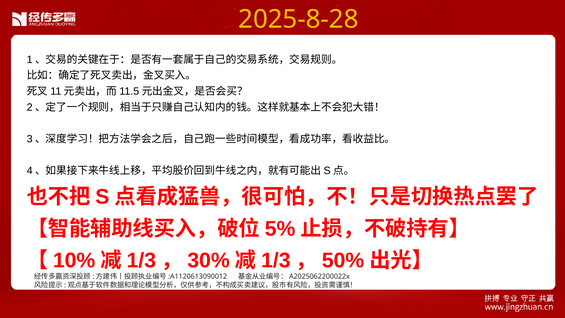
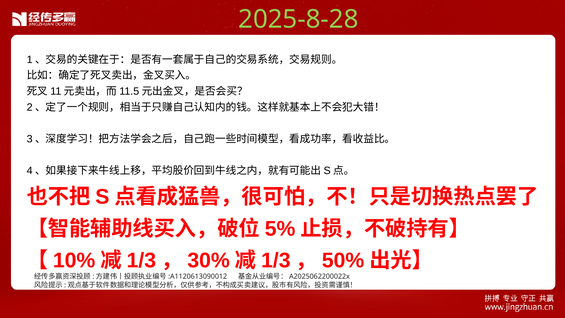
2025-8-28 colour: yellow -> light green (298, 19)
